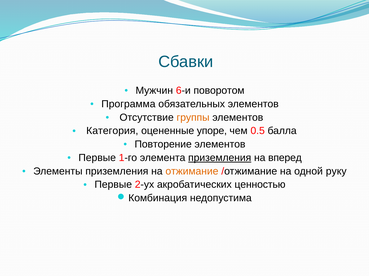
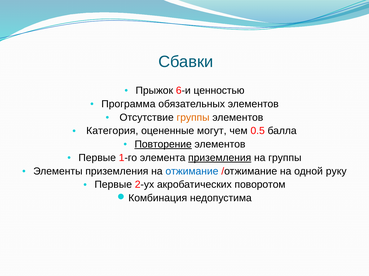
Мужчин: Мужчин -> Прыжок (154, 91)
поворотом: поворотом -> ценностью (219, 91)
упоре: упоре -> могут (212, 131)
Повторение underline: none -> present (163, 145)
на вперед: вперед -> группы (285, 158)
отжимание colour: orange -> blue (192, 172)
ценностью: ценностью -> поворотом (260, 185)
